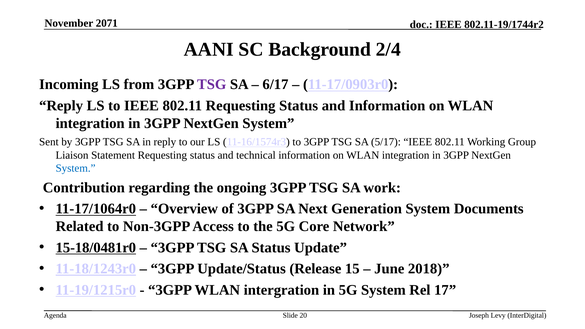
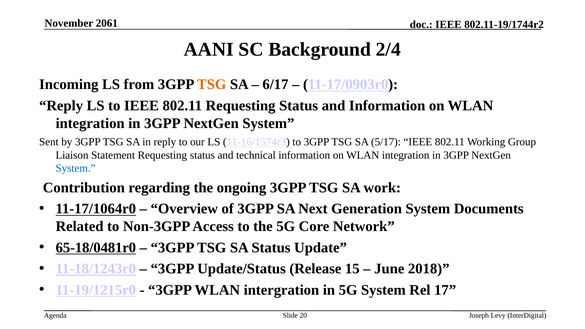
2071: 2071 -> 2061 (107, 23)
TSG colour: purple -> orange (212, 84)
15-18/0481r0: 15-18/0481r0 -> 65-18/0481r0 (96, 248)
